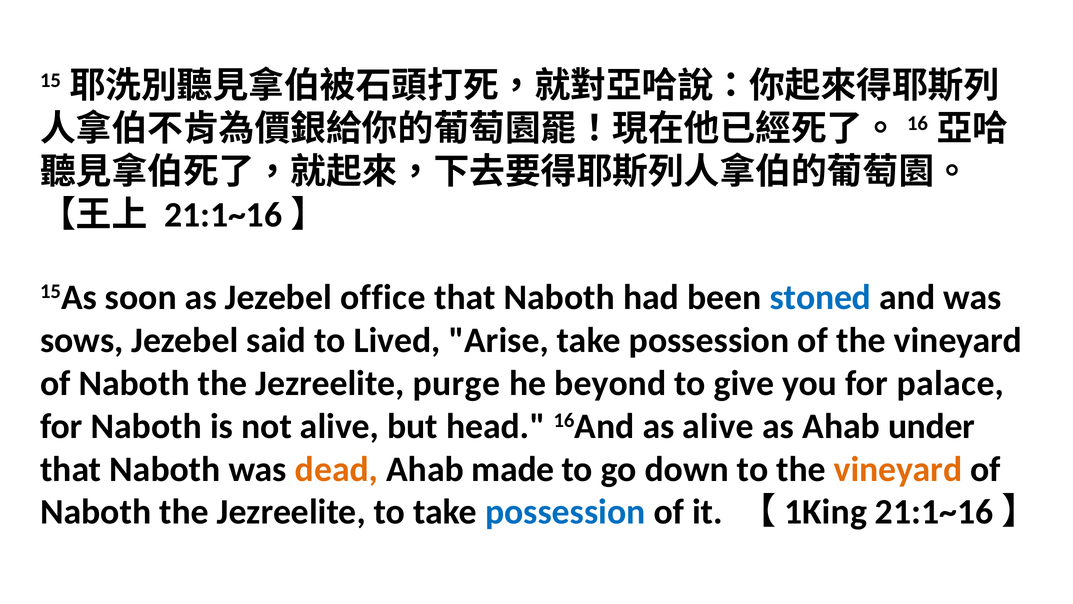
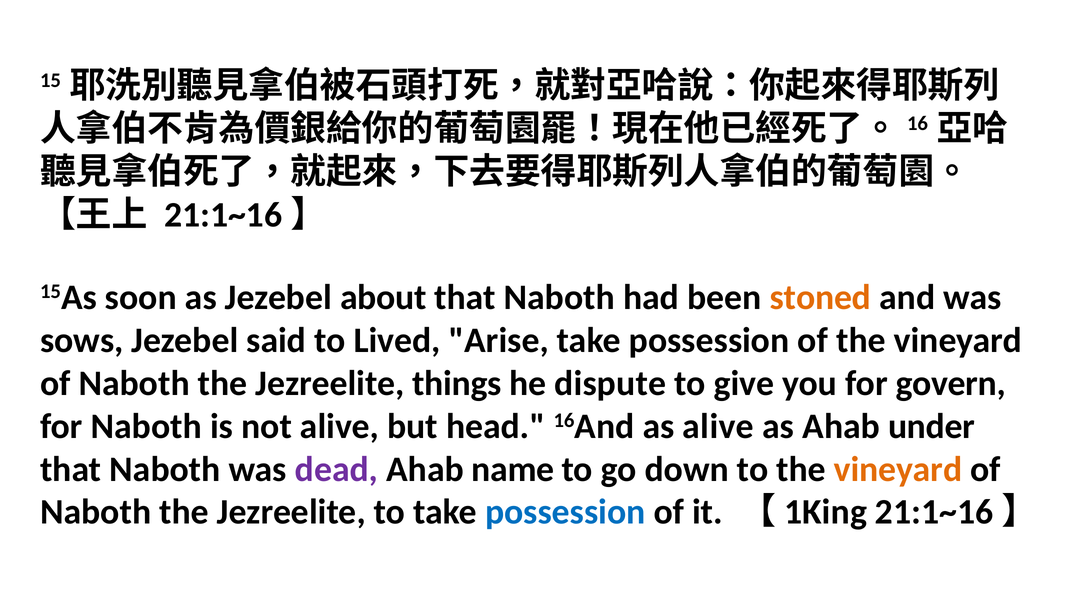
office: office -> about (383, 297)
stoned colour: blue -> orange (820, 297)
purge: purge -> things (457, 383)
beyond: beyond -> dispute (610, 383)
palace: palace -> govern (951, 383)
dead colour: orange -> purple (336, 469)
made: made -> name (513, 469)
